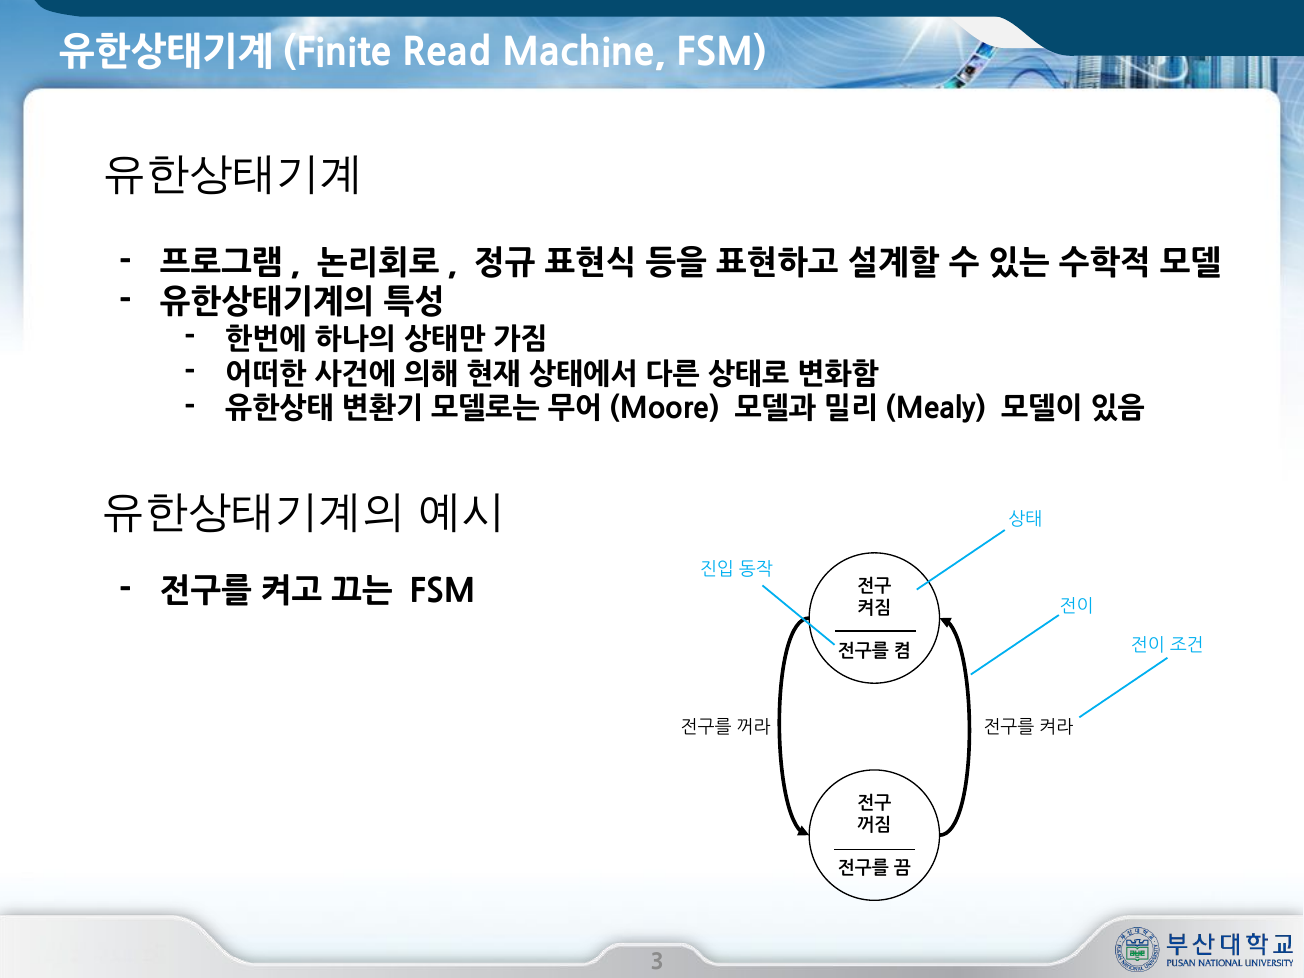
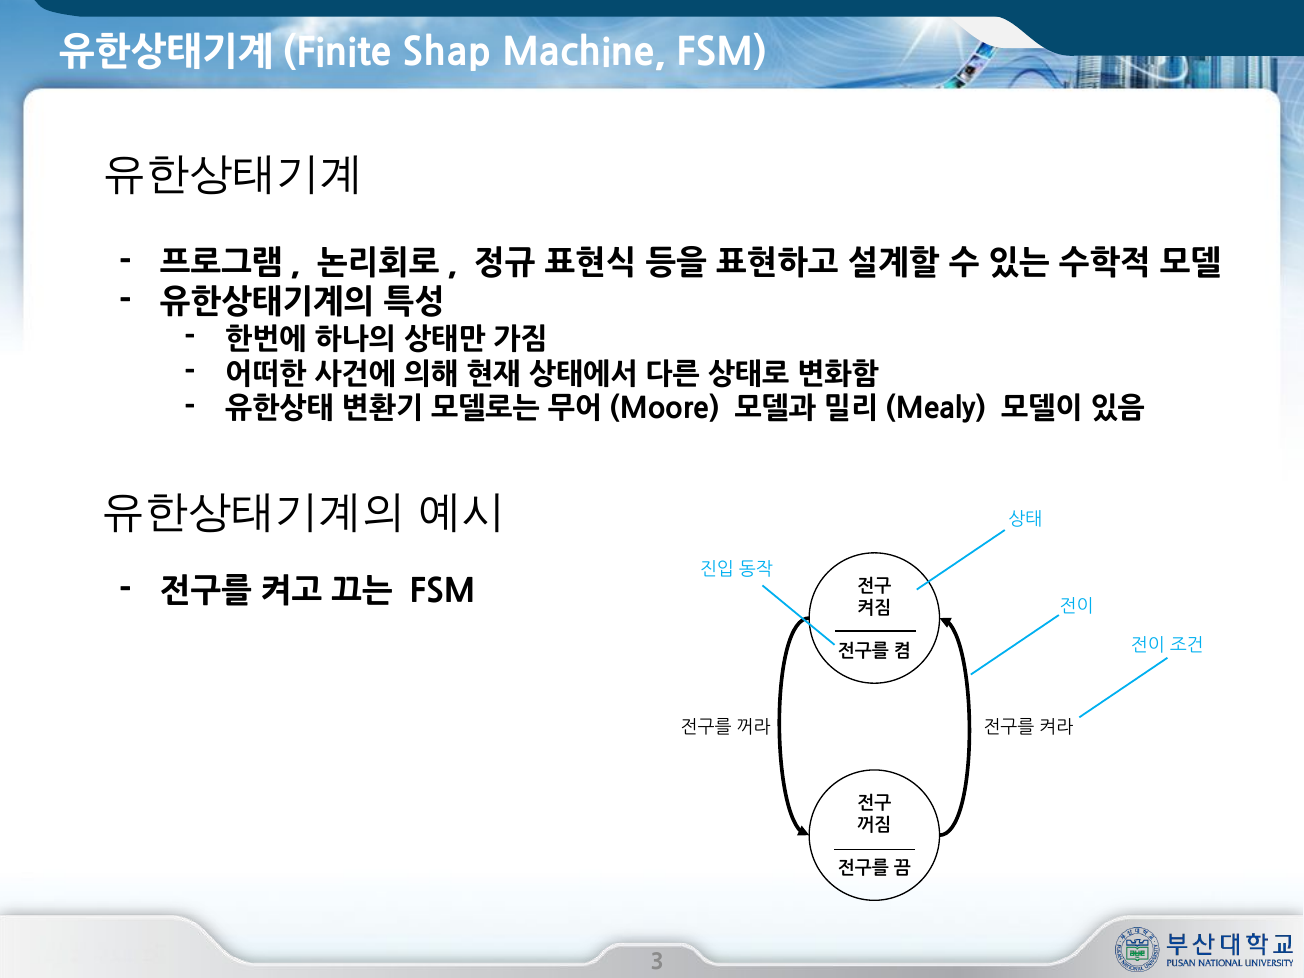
Read: Read -> Shap (447, 53)
